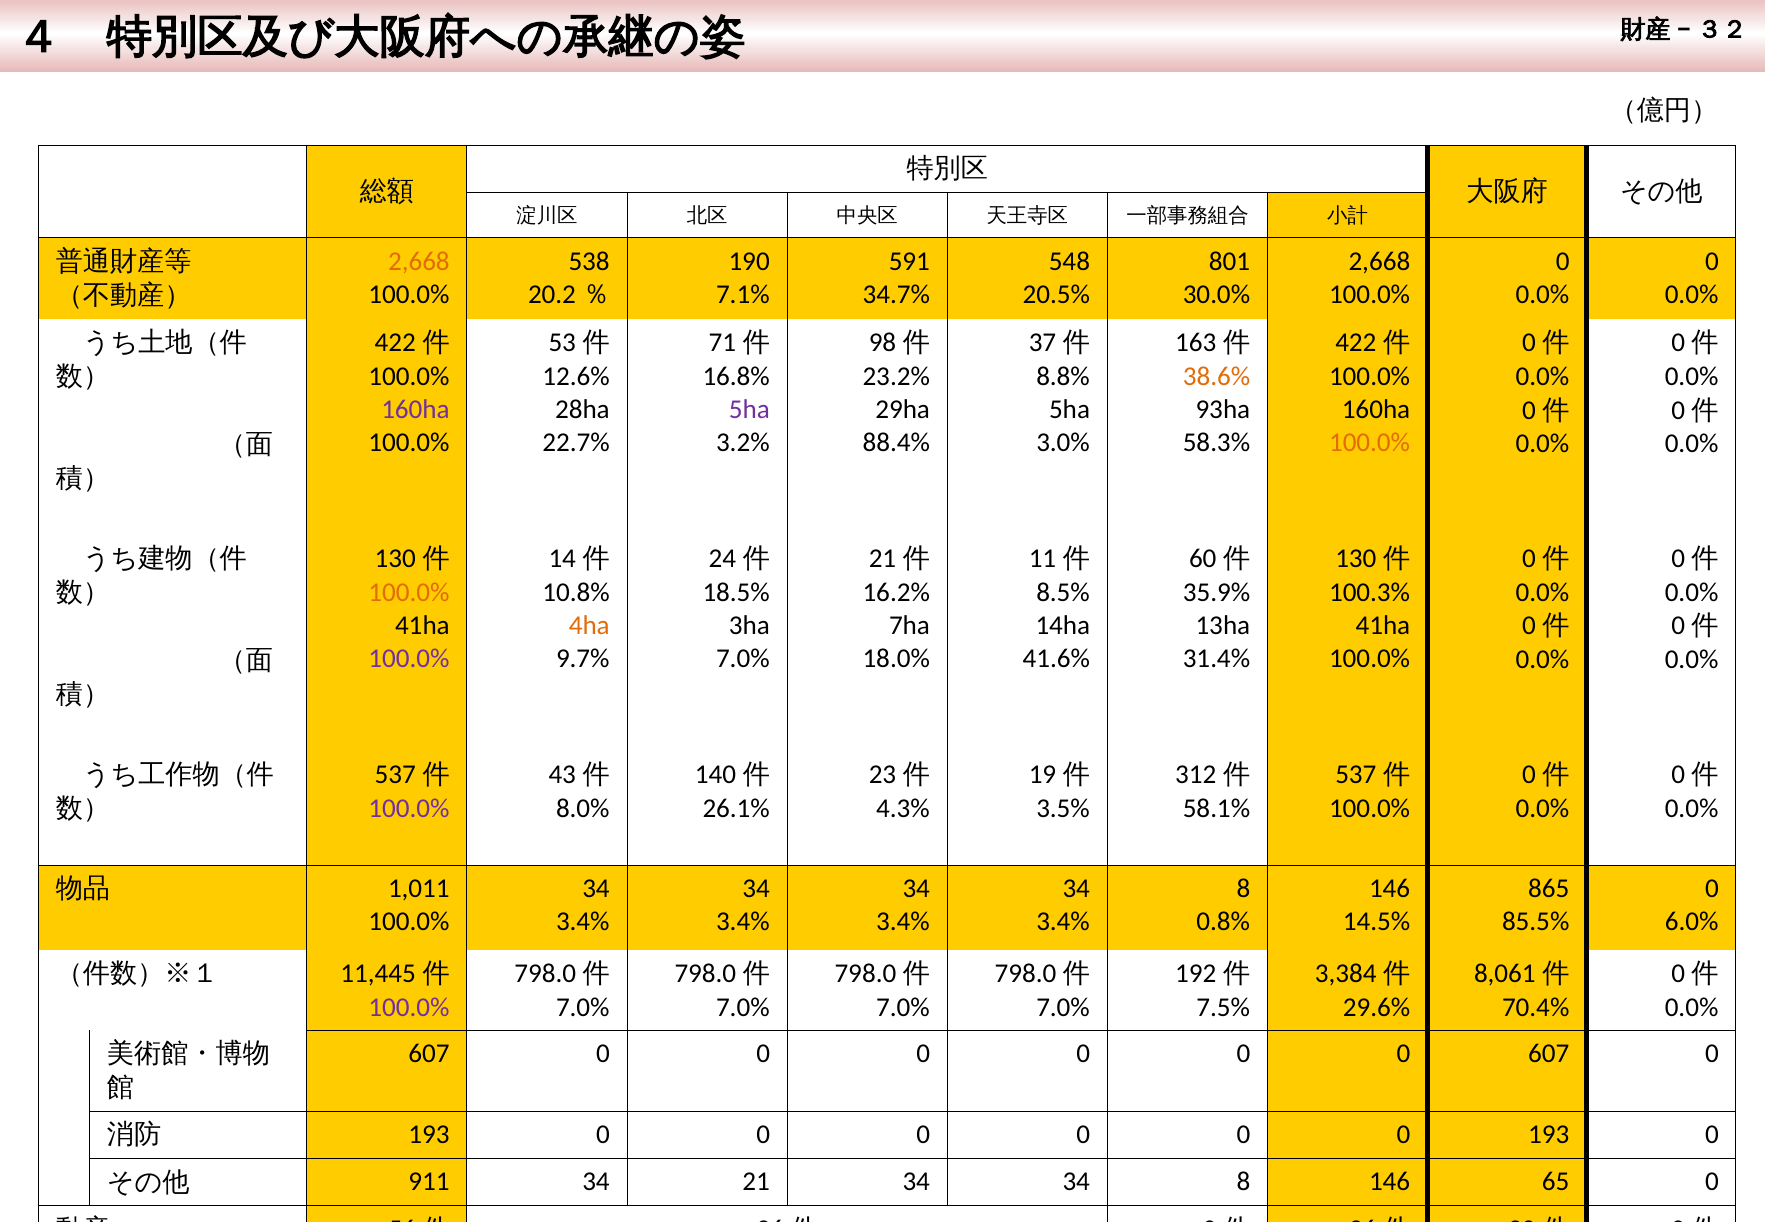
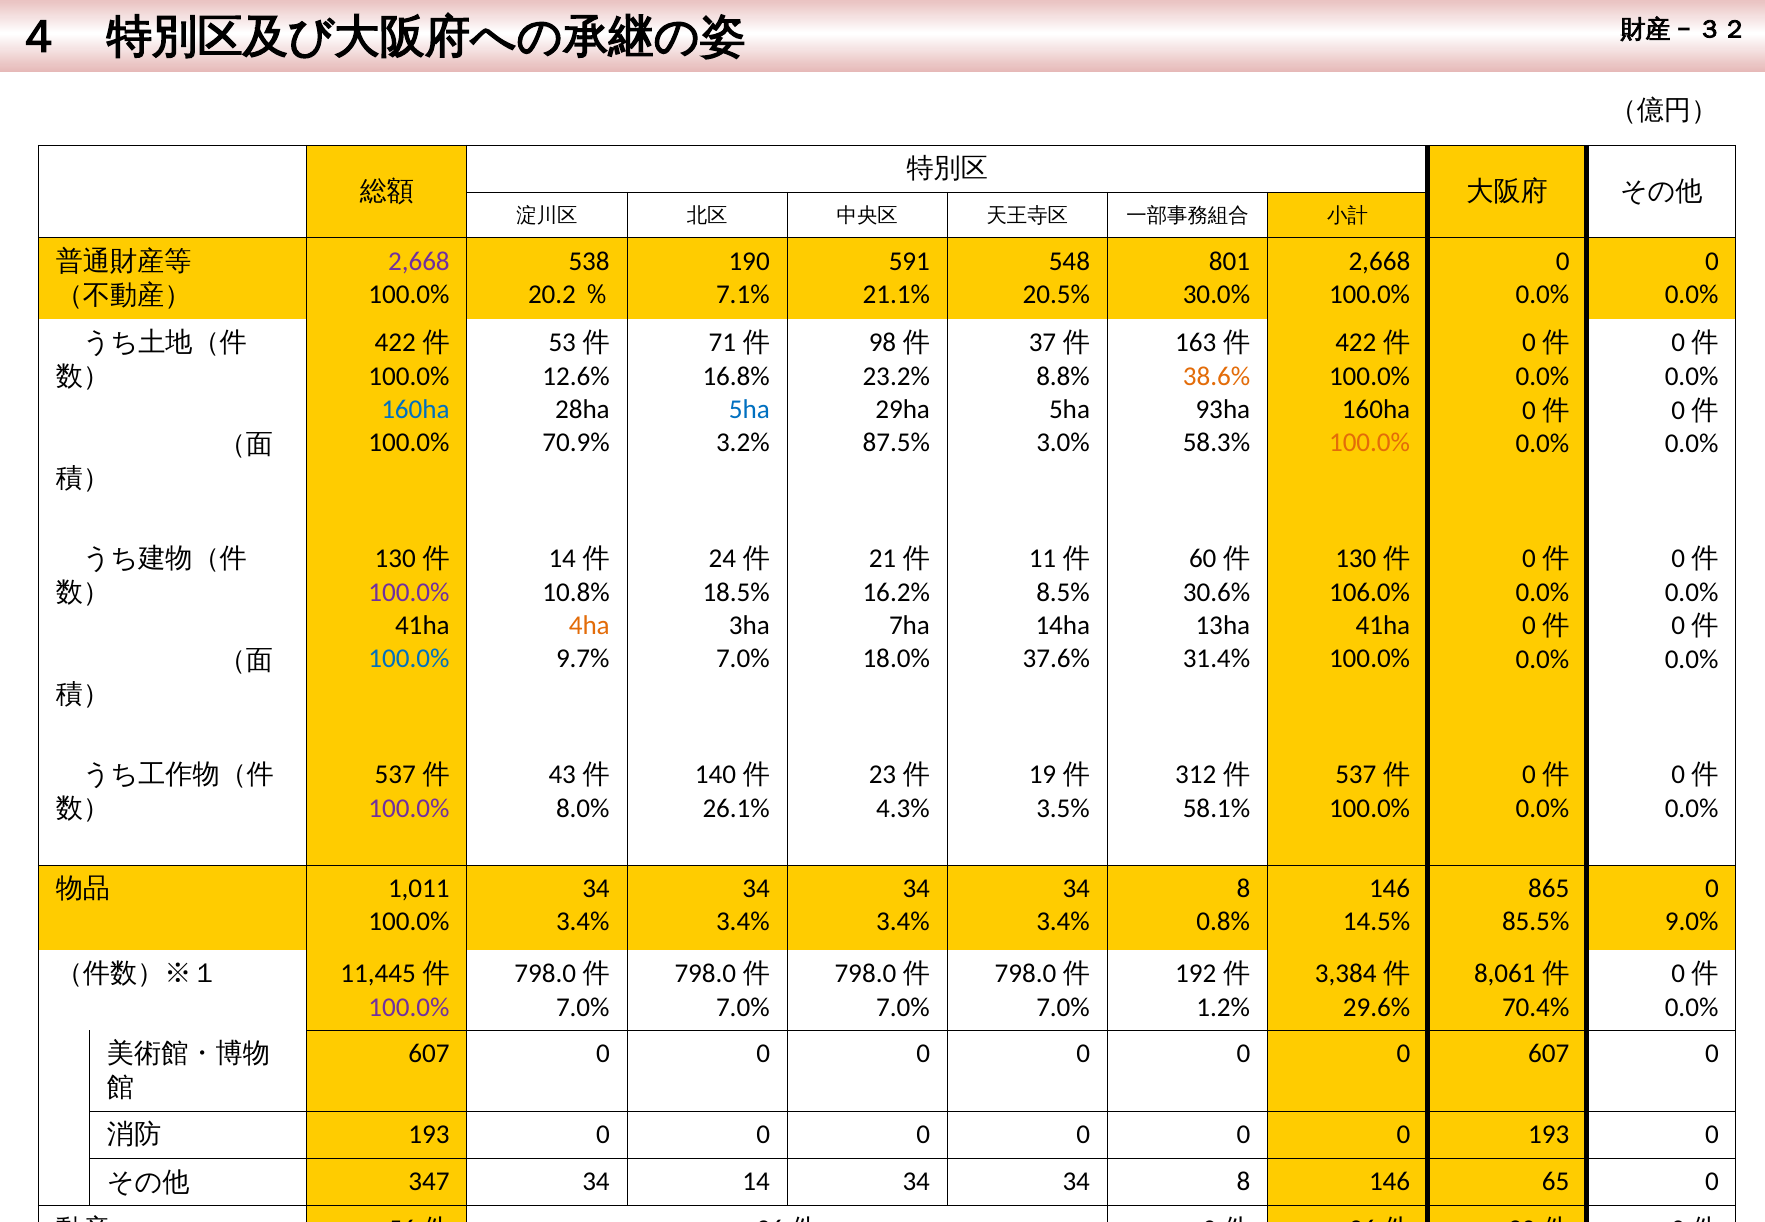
2,668 colour: orange -> purple (419, 261)
34.7%: 34.7% -> 21.1% (896, 294)
160ha colour: purple -> blue (415, 410)
5ha colour: purple -> blue (749, 410)
22.7%: 22.7% -> 70.9% (576, 443)
88.4%: 88.4% -> 87.5% (896, 443)
100.0% colour: orange -> purple (409, 593)
35.9%: 35.9% -> 30.6% (1217, 593)
100.3%: 100.3% -> 106.0% (1370, 593)
100.0% colour: purple -> blue (409, 659)
41.6%: 41.6% -> 37.6% (1056, 659)
6.0%: 6.0% -> 9.0% (1692, 922)
7.5%: 7.5% -> 1.2% (1223, 1007)
911: 911 -> 347 (429, 1182)
21: 21 -> 14 (756, 1182)
